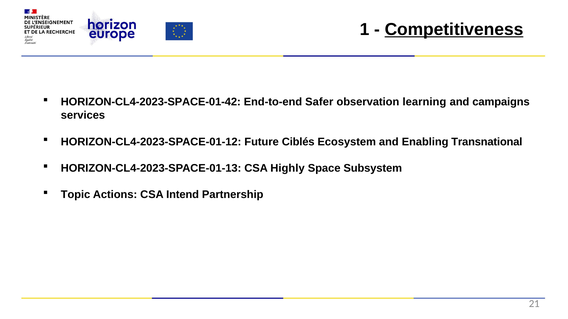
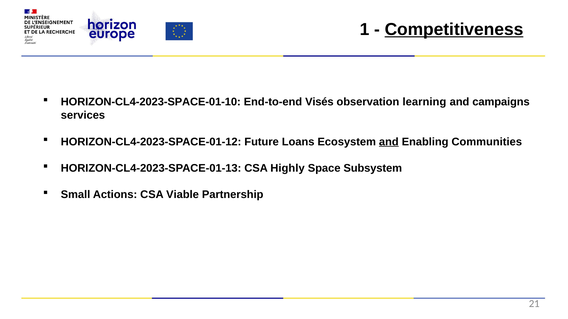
HORIZON-CL4-2023-SPACE-01-42: HORIZON-CL4-2023-SPACE-01-42 -> HORIZON-CL4-2023-SPACE-01-10 (151, 102)
Safer: Safer -> Visés (319, 102)
Ciblés: Ciblés -> Loans (298, 142)
and underline: none -> present (389, 142)
Transnational: Transnational -> Communities (487, 142)
Topic: Topic -> Small (76, 195)
Intend: Intend -> Viable (183, 195)
